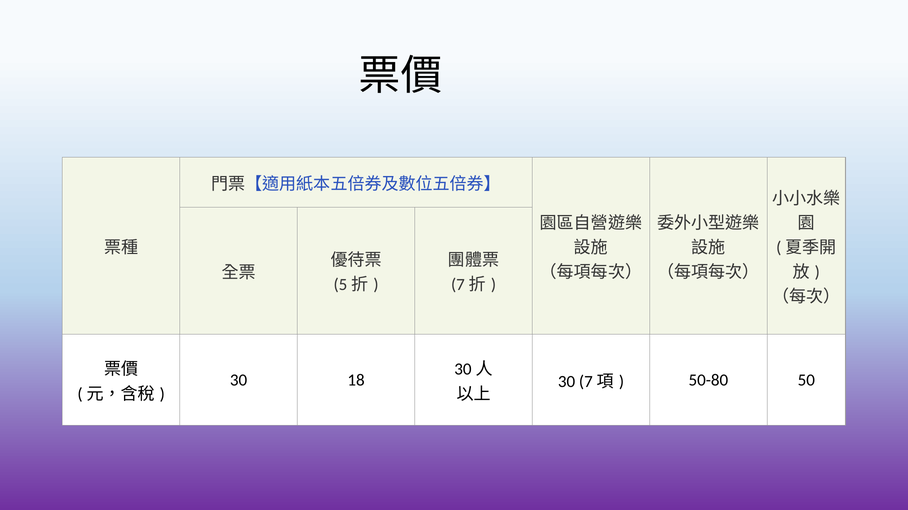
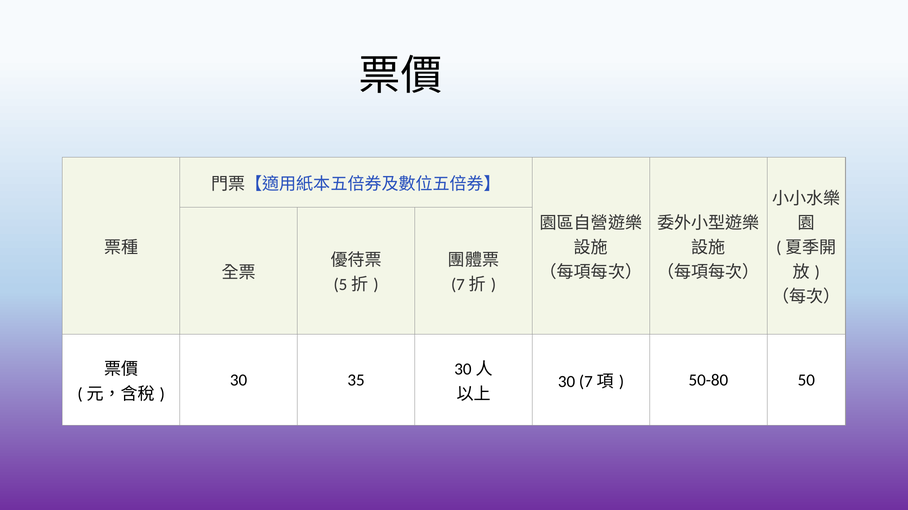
18: 18 -> 35 (356, 381)
